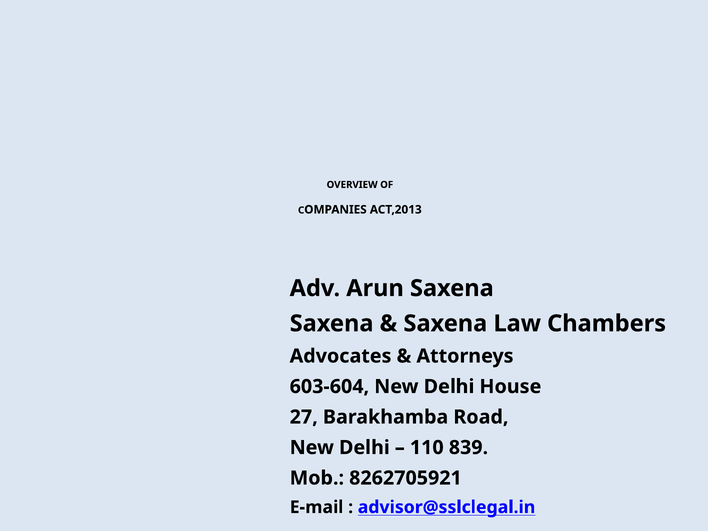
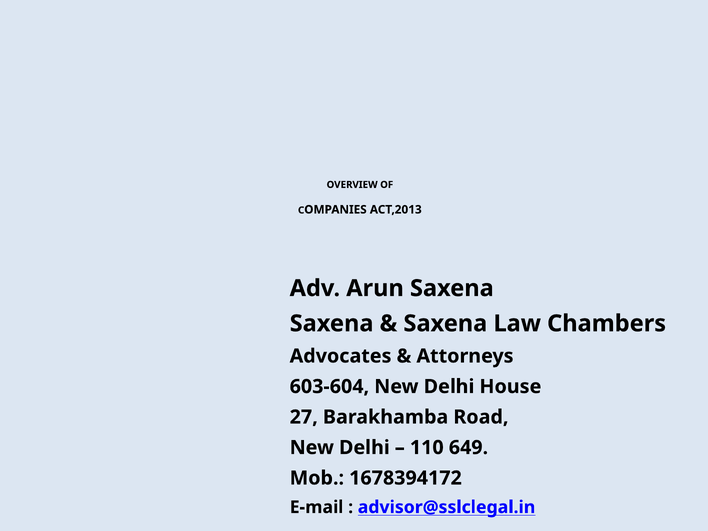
839: 839 -> 649 (468, 448)
8262705921: 8262705921 -> 1678394172 (405, 478)
